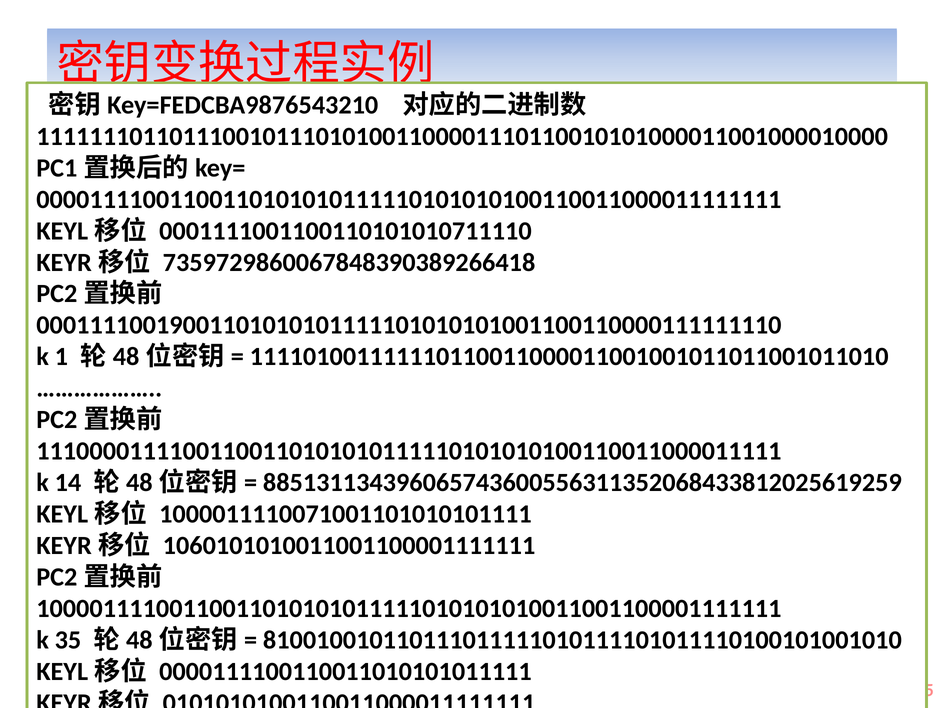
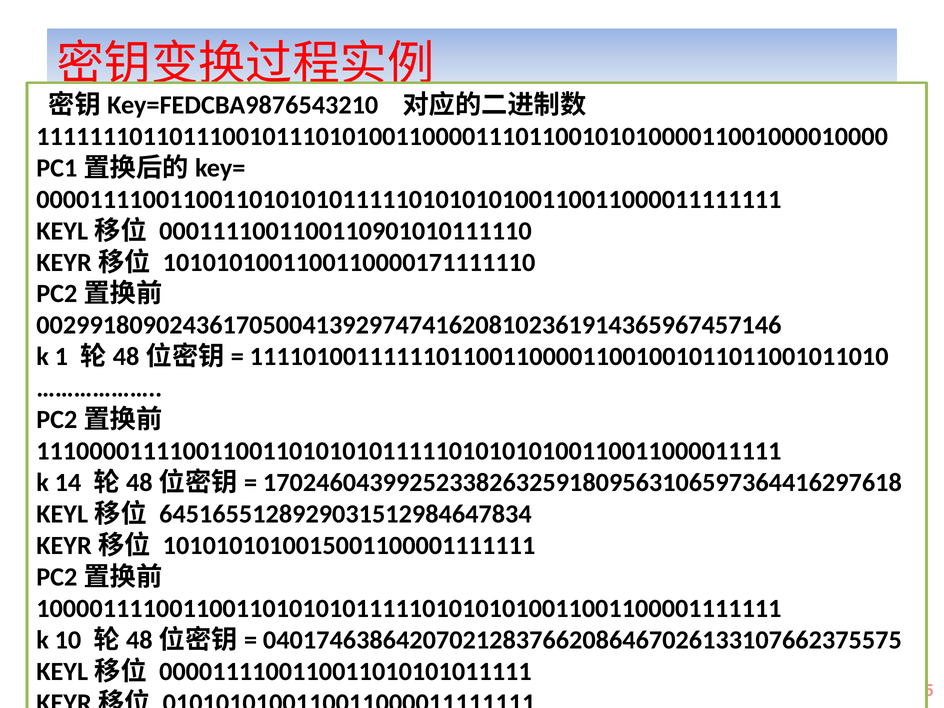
0001111001100110101010711110: 0001111001100110101010711110 -> 0001111001100110901010111110 (345, 231)
7359729860067848390389266418: 7359729860067848390389266418 -> 1010101001100110000171111110 (349, 262)
00011110019001101010101111101010101001100110000111111110: 00011110019001101010101111101010101001100110000111111110 -> 00299180902436170500413929747416208102361914365967457146 (409, 325)
885131134396065743600556311352068433812025619259: 885131134396065743600556311352068433812025619259 -> 170246043992523382632591809563106597364416297618 (582, 483)
1000011110071001101010101111: 1000011110071001101010101111 -> 6451655128929031512984647834 (345, 514)
1060101010011001100001111111: 1060101010011001100001111111 -> 1010101010015001100001111111 (349, 546)
35: 35 -> 10 (68, 640)
810010010110111011111010111101011110100101001010: 810010010110111011111010111101011110100101001010 -> 040174638642070212837662086467026133107662375575 (582, 640)
